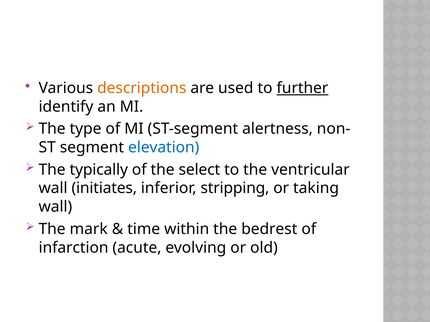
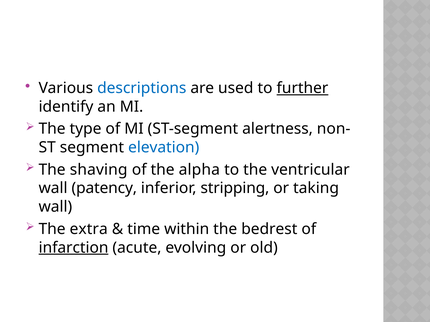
descriptions colour: orange -> blue (142, 88)
typically: typically -> shaving (99, 170)
select: select -> alpha (199, 170)
initiates: initiates -> patency (104, 188)
mark: mark -> extra (89, 229)
infarction underline: none -> present (74, 248)
